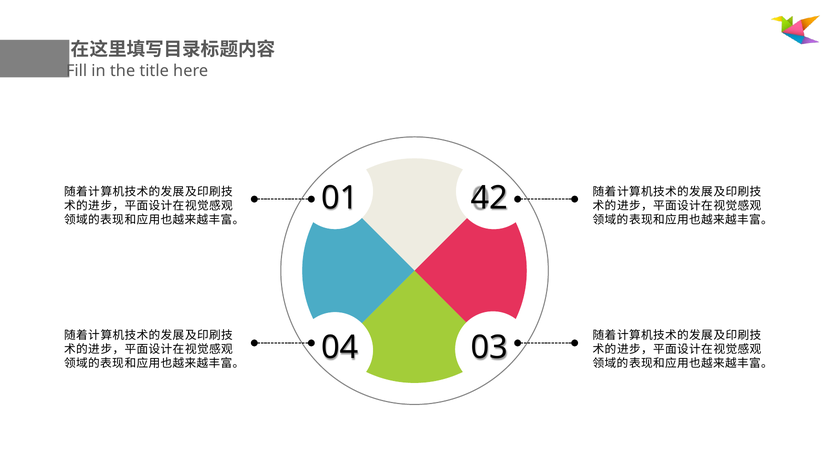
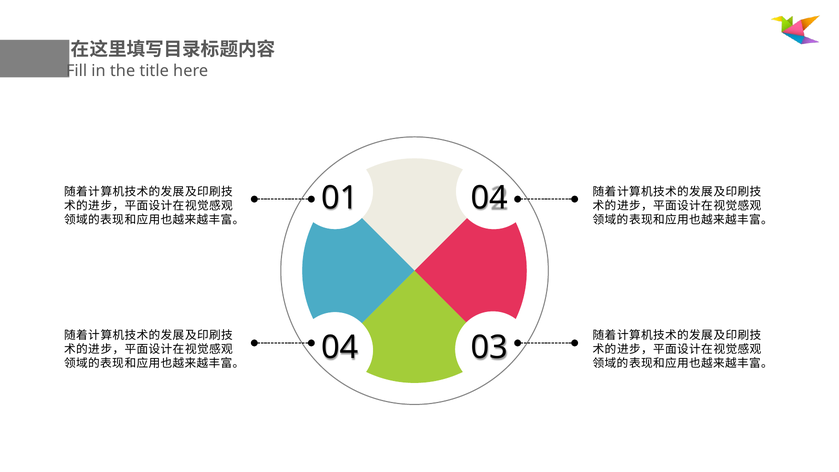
01 42: 42 -> 04 (489, 198)
